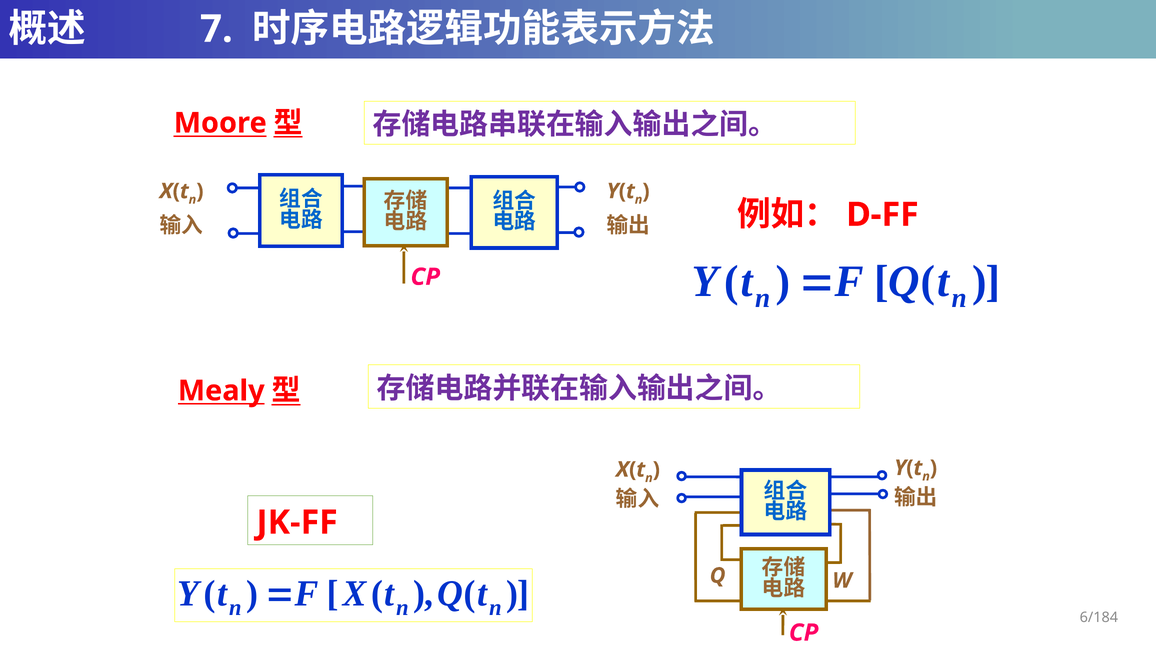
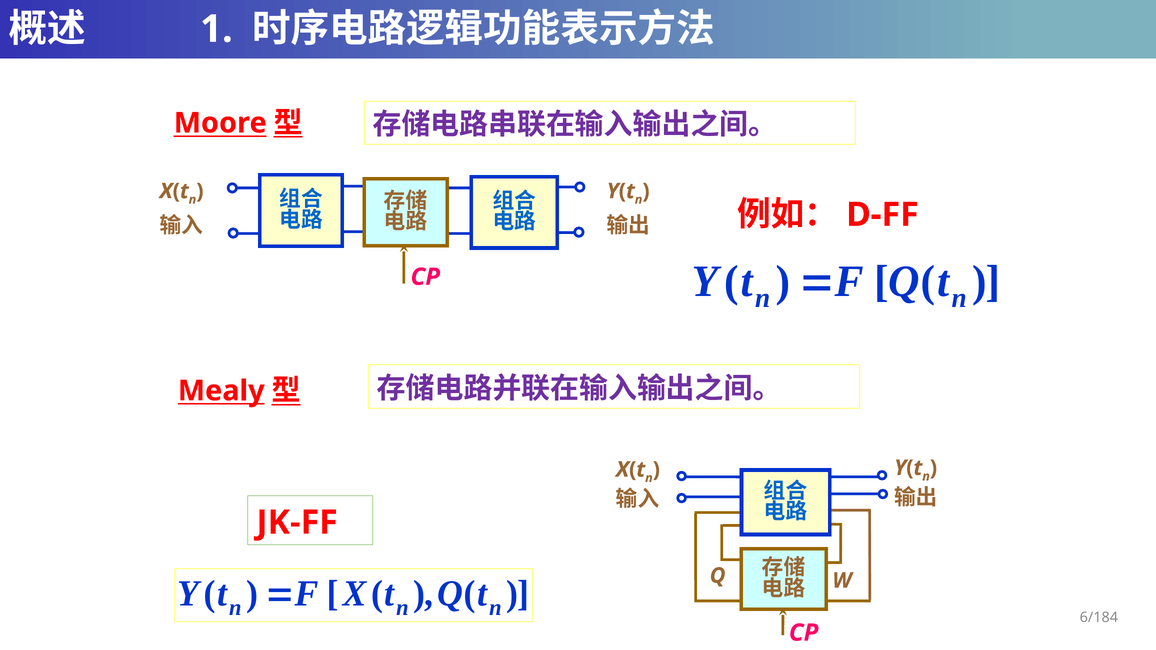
7: 7 -> 1 (216, 29)
